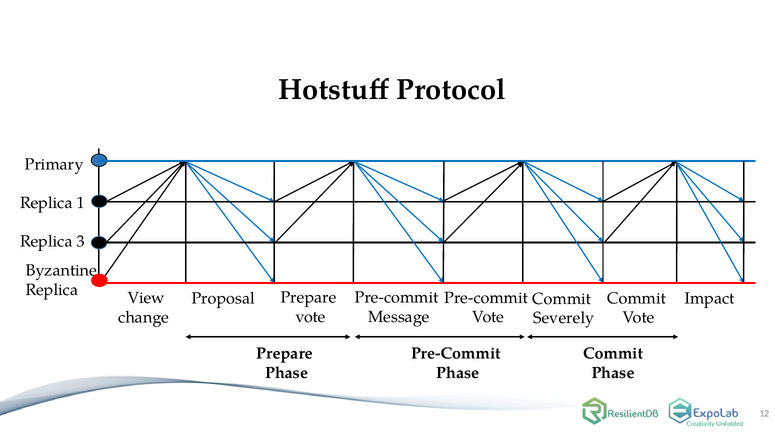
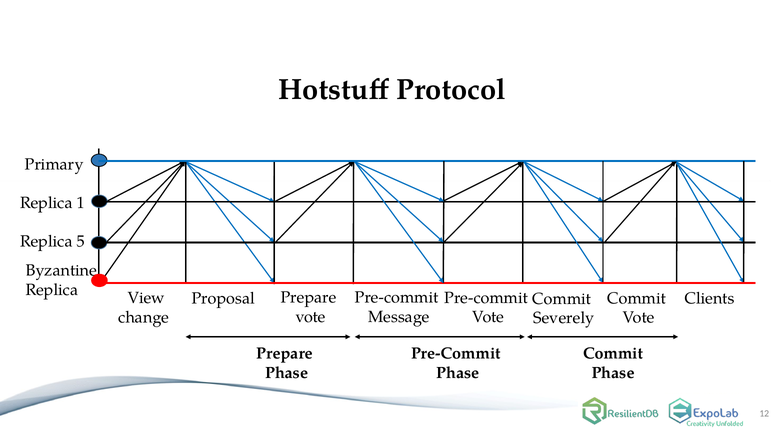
3: 3 -> 5 (81, 241)
Impact: Impact -> Clients (710, 299)
